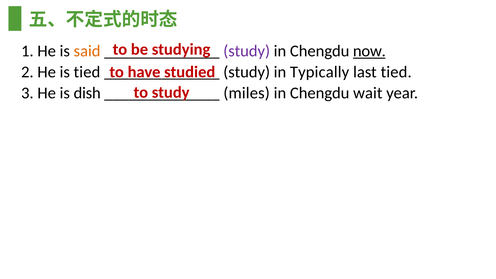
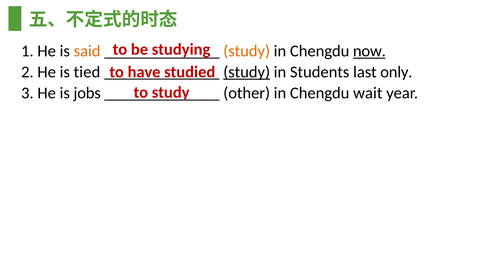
study colour: purple -> orange (247, 51)
study underline: none -> present (247, 72)
Typically: Typically -> Students (320, 72)
last tied: tied -> only (396, 72)
dish: dish -> jobs (87, 93)
miles: miles -> other (247, 93)
